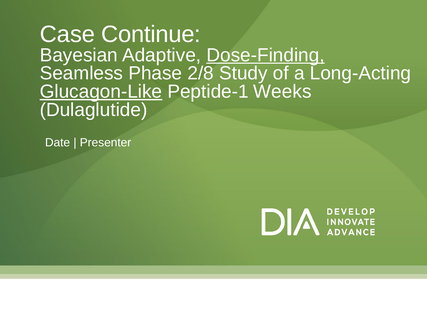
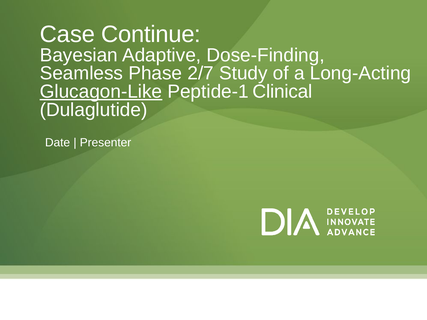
Dose-Finding underline: present -> none (266, 55)
2/8: 2/8 -> 2/7 (201, 73)
Weeks: Weeks -> Clinical (283, 92)
